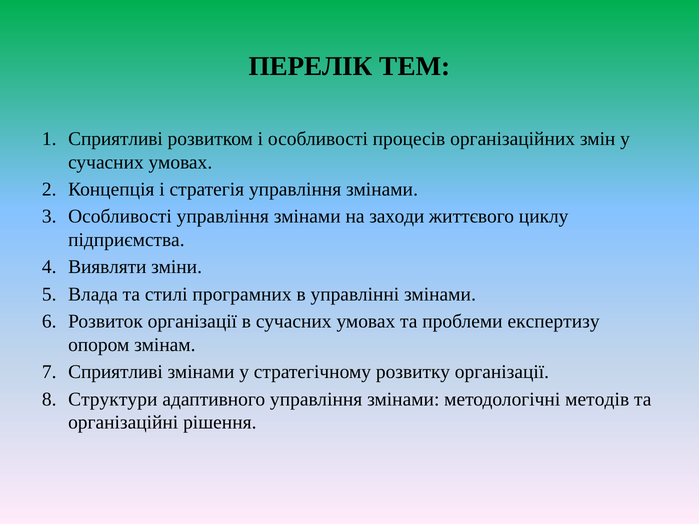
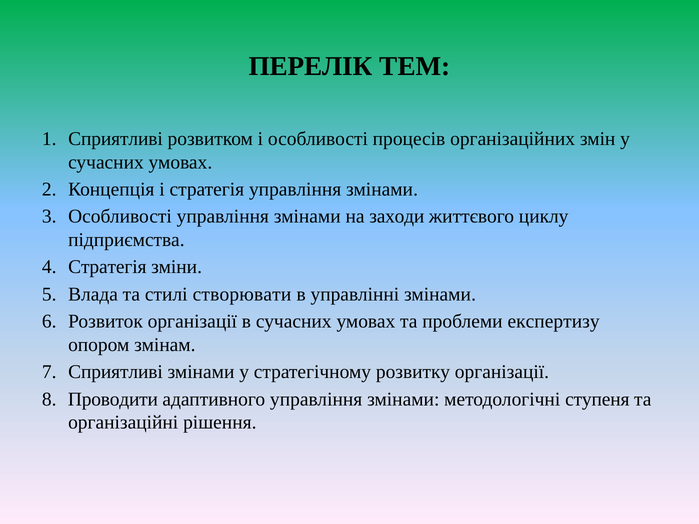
Виявляти: Виявляти -> Стратегія (107, 267)
програмних: програмних -> створювати (242, 294)
Структури: Структури -> Проводити (113, 399)
методів: методів -> ступеня (597, 399)
